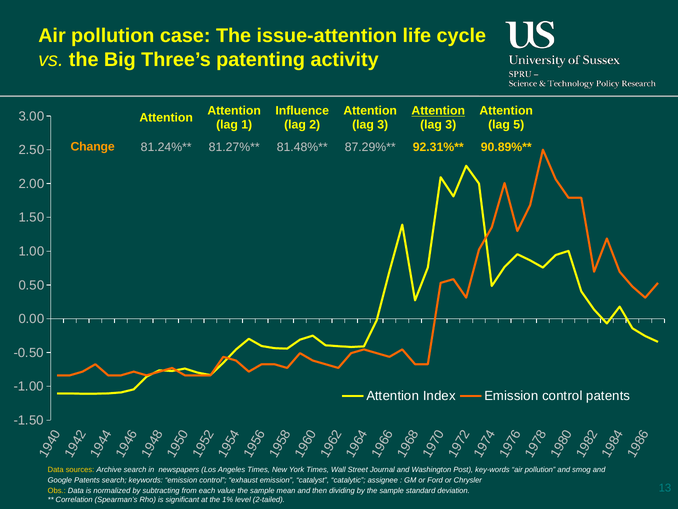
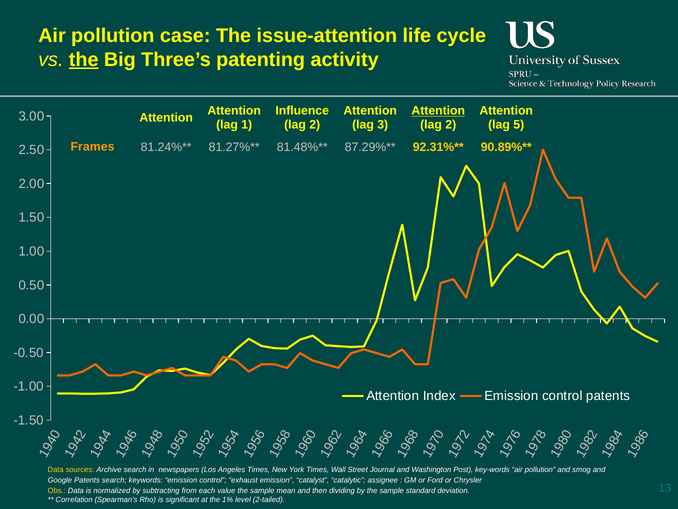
the underline: none -> present (84, 60)
3: 3 -> 2 (451, 125)
Change: Change -> Frames (93, 147)
